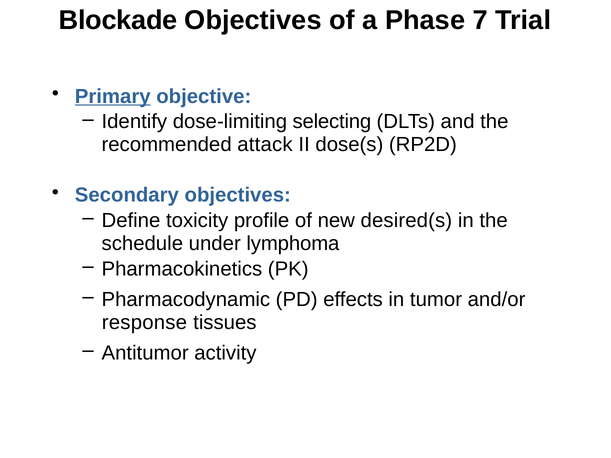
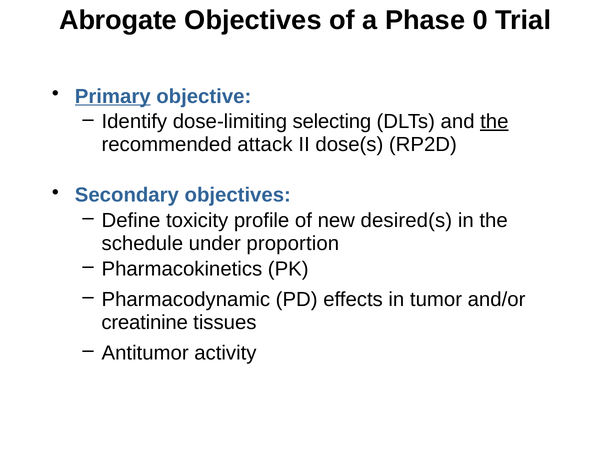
Blockade: Blockade -> Abrogate (118, 20)
7: 7 -> 0 (480, 20)
the underline: none -> present (494, 122)
lymphoma: lymphoma -> proportion (293, 244)
response: response -> creatinine (145, 323)
